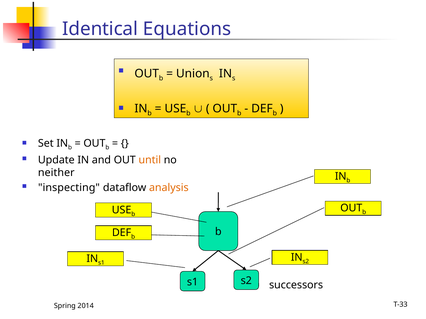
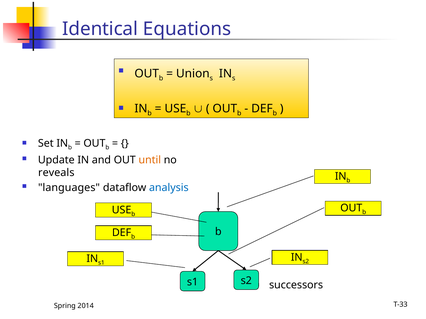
neither: neither -> reveals (56, 173)
inspecting: inspecting -> languages (69, 188)
analysis colour: orange -> blue (169, 188)
